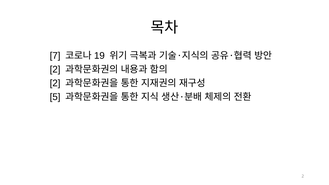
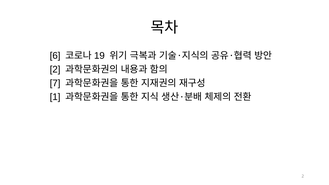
7: 7 -> 6 (55, 56)
2: 2 -> 7 (55, 83)
5: 5 -> 1 (55, 97)
